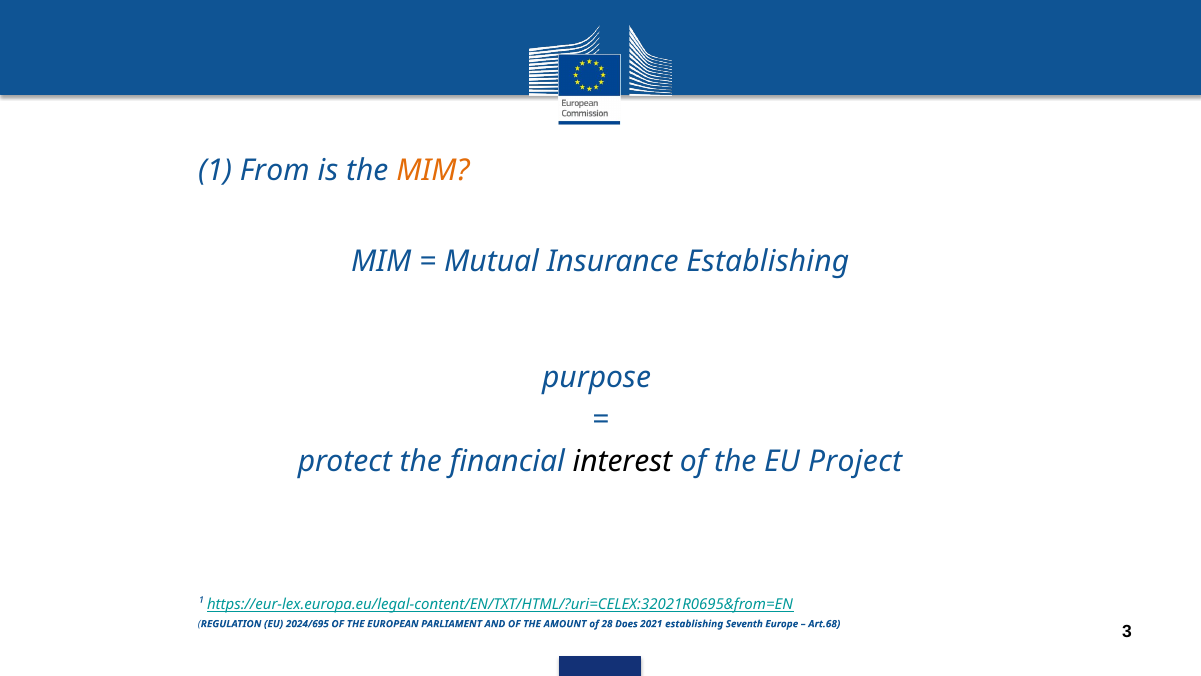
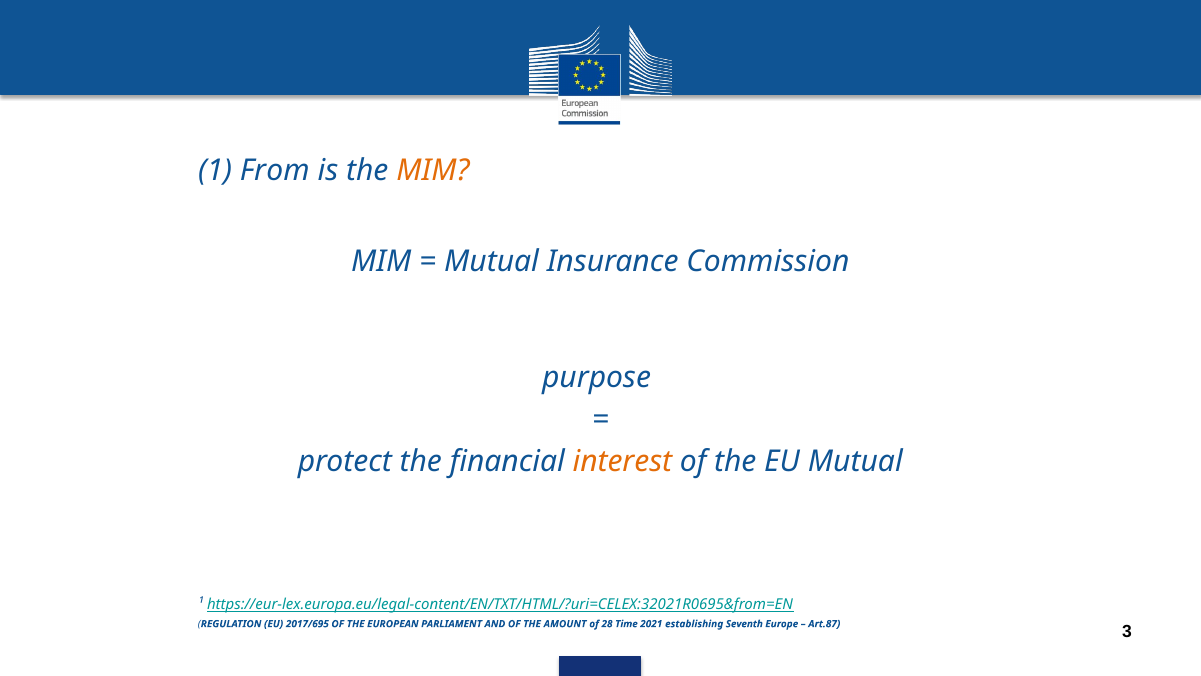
Insurance Establishing: Establishing -> Commission (768, 262)
interest colour: black -> orange (622, 461)
EU Project: Project -> Mutual (855, 461)
2024/695: 2024/695 -> 2017/695 (307, 624)
Does: Does -> Time (626, 624)
Art.68: Art.68 -> Art.87 (824, 624)
